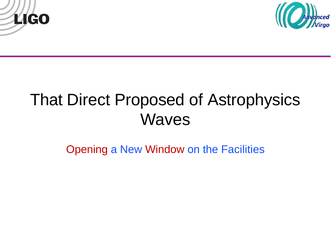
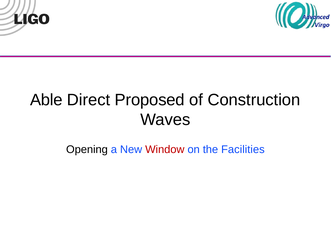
That: That -> Able (46, 100)
Astrophysics: Astrophysics -> Construction (254, 100)
Opening colour: red -> black (87, 150)
